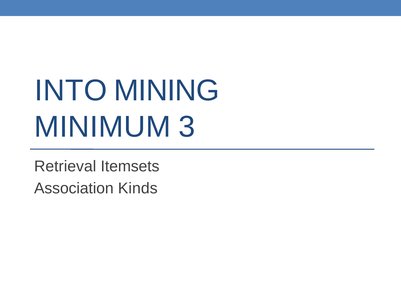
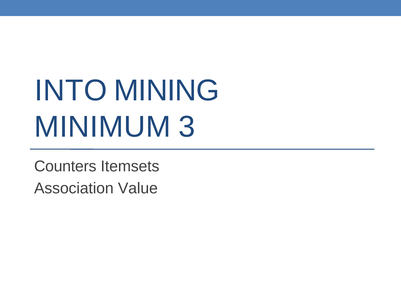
Retrieval: Retrieval -> Counters (65, 166)
Kinds: Kinds -> Value (138, 188)
